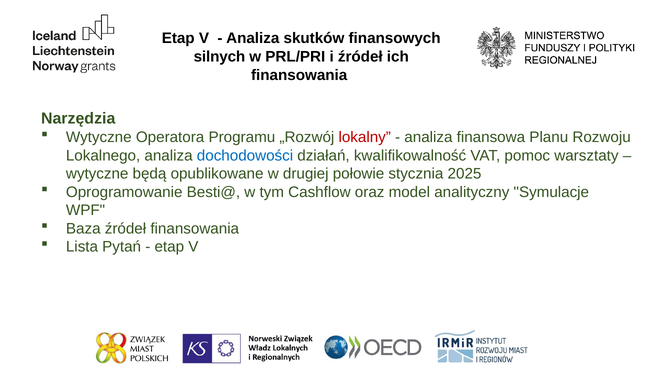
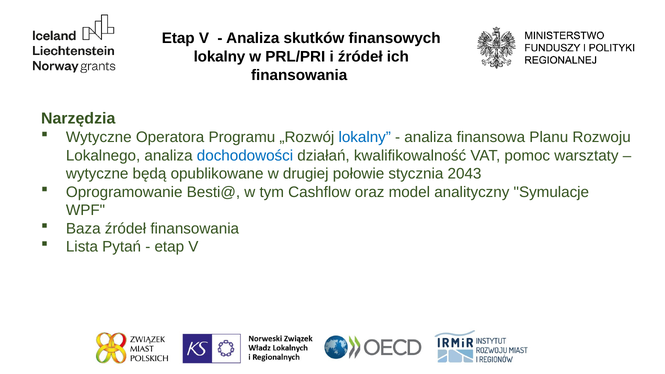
silnych: silnych -> lokalny (219, 57)
lokalny colour: red -> blue (365, 137)
2025: 2025 -> 2043 (465, 174)
